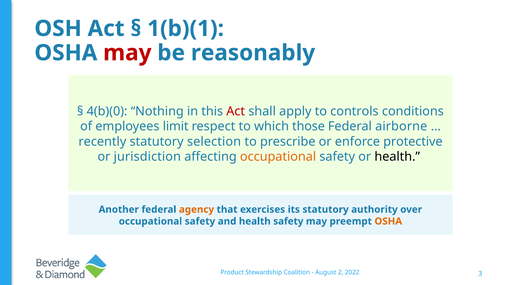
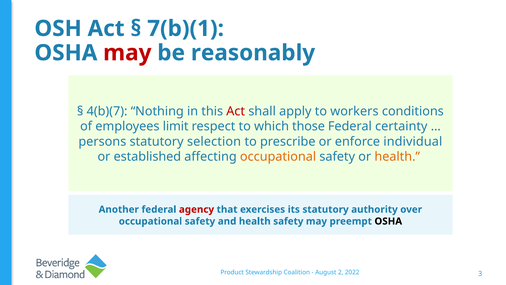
1(b)(1: 1(b)(1 -> 7(b)(1 (186, 29)
4(b)(0: 4(b)(0 -> 4(b)(7 (107, 111)
controls: controls -> workers (354, 111)
airborne: airborne -> certainty (401, 126)
recently: recently -> persons (102, 142)
protective: protective -> individual (413, 142)
jurisdiction: jurisdiction -> established (147, 157)
health colour: black -> orange (397, 157)
agency colour: orange -> red (196, 209)
OSHA colour: orange -> black (388, 221)
